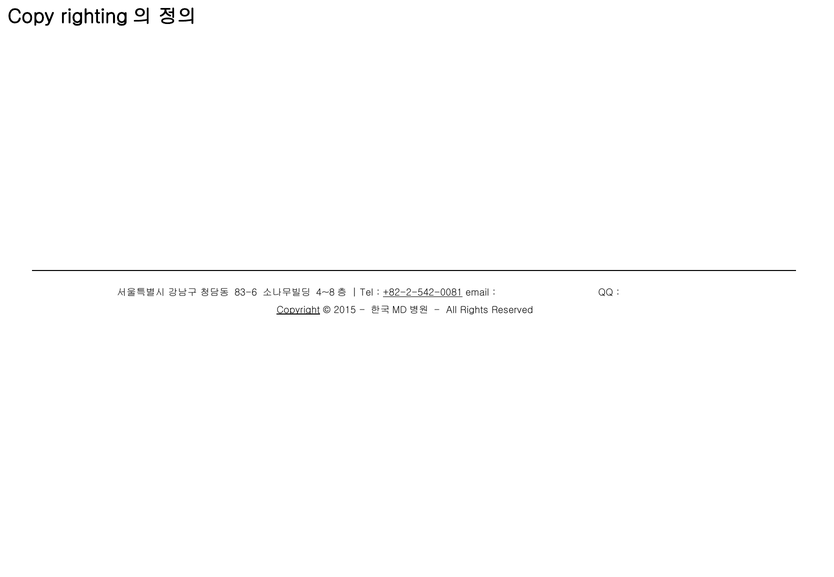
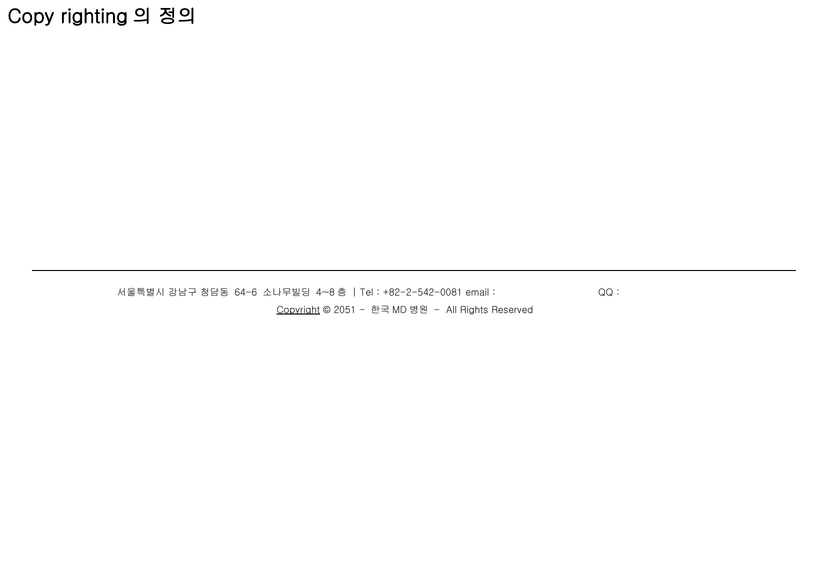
83-6: 83-6 -> 64-6 (246, 293)
+82-2-542-0081 underline: present -> none (423, 293)
2015: 2015 -> 2051 (345, 310)
